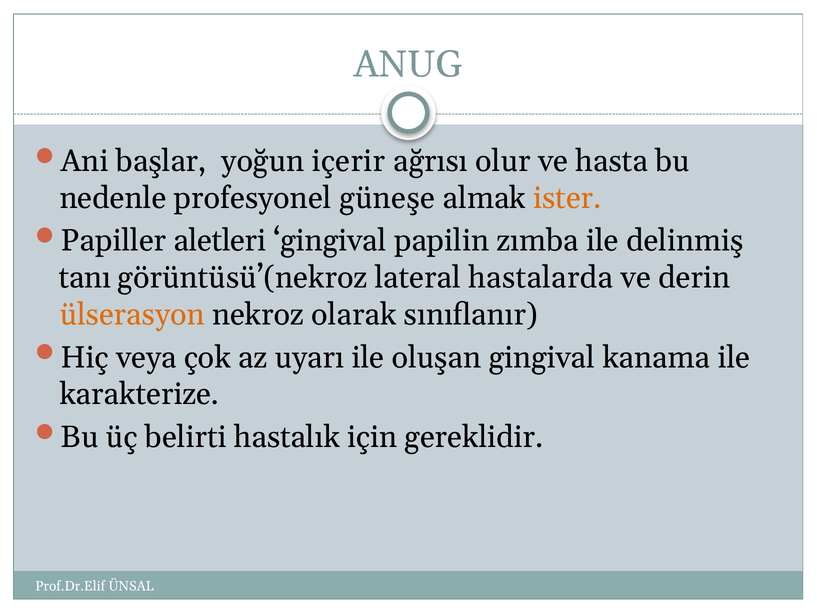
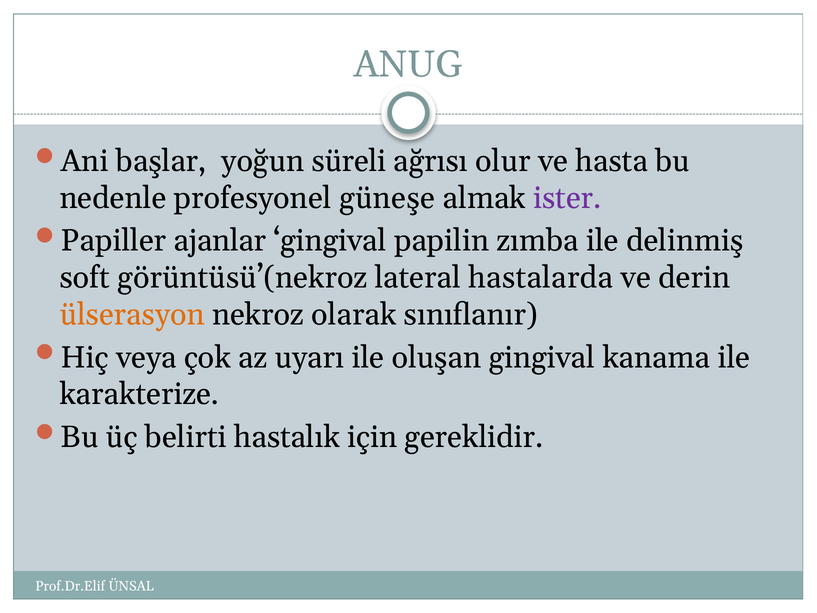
içerir: içerir -> süreli (349, 161)
ister colour: orange -> purple (567, 198)
aletleri: aletleri -> ajanlar (220, 241)
tanı: tanı -> soft (85, 278)
